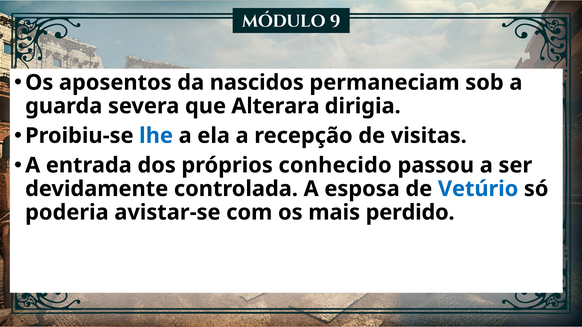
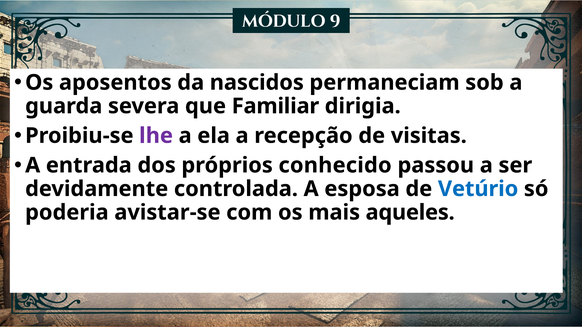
Alterara: Alterara -> Familiar (275, 106)
lhe colour: blue -> purple (156, 136)
perdido: perdido -> aqueles (410, 213)
